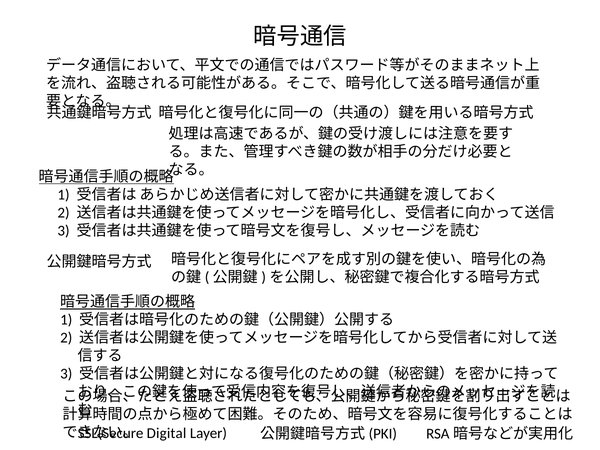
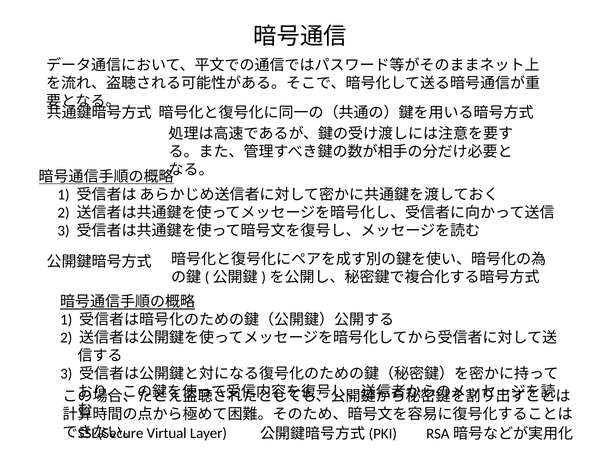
Digital: Digital -> Virtual (167, 433)
